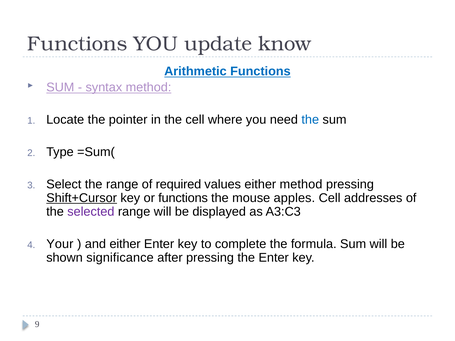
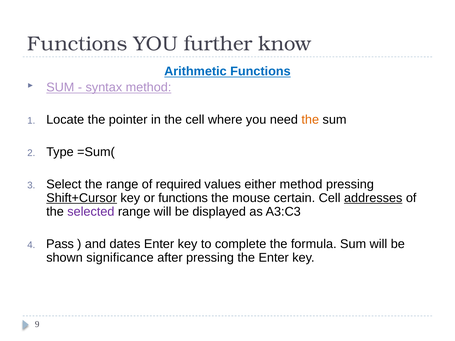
update: update -> further (218, 44)
the colour: blue -> orange (310, 120)
apples: apples -> certain (294, 198)
addresses underline: none -> present (373, 198)
Your: Your -> Pass (60, 244)
and either: either -> dates (125, 244)
